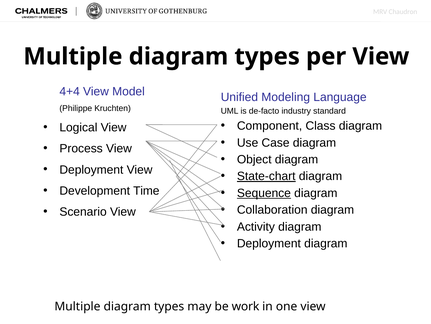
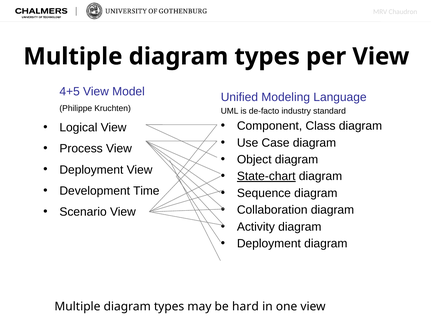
4+4: 4+4 -> 4+5 (70, 91)
Sequence underline: present -> none (264, 193)
work: work -> hard (245, 306)
